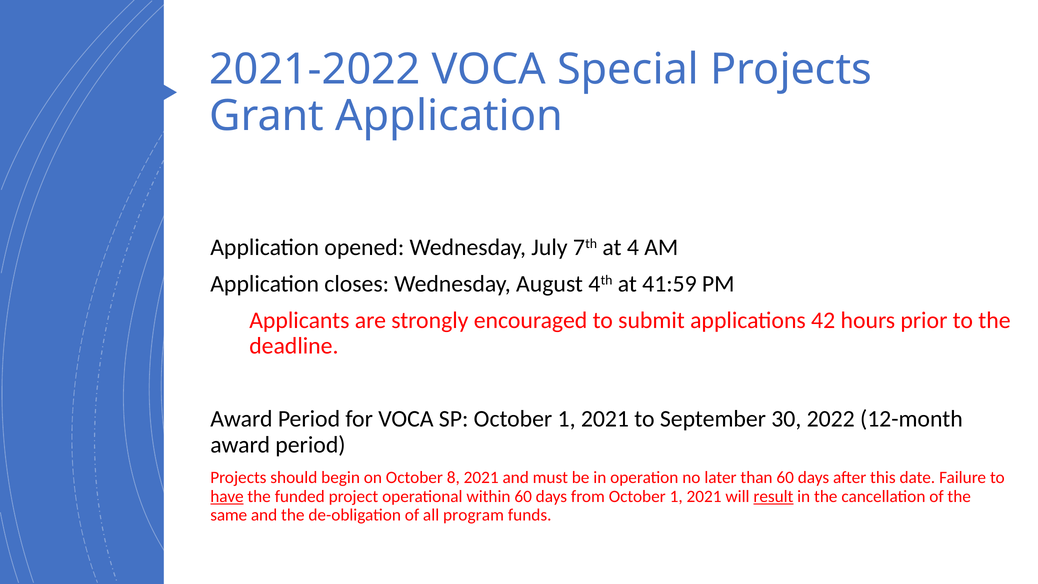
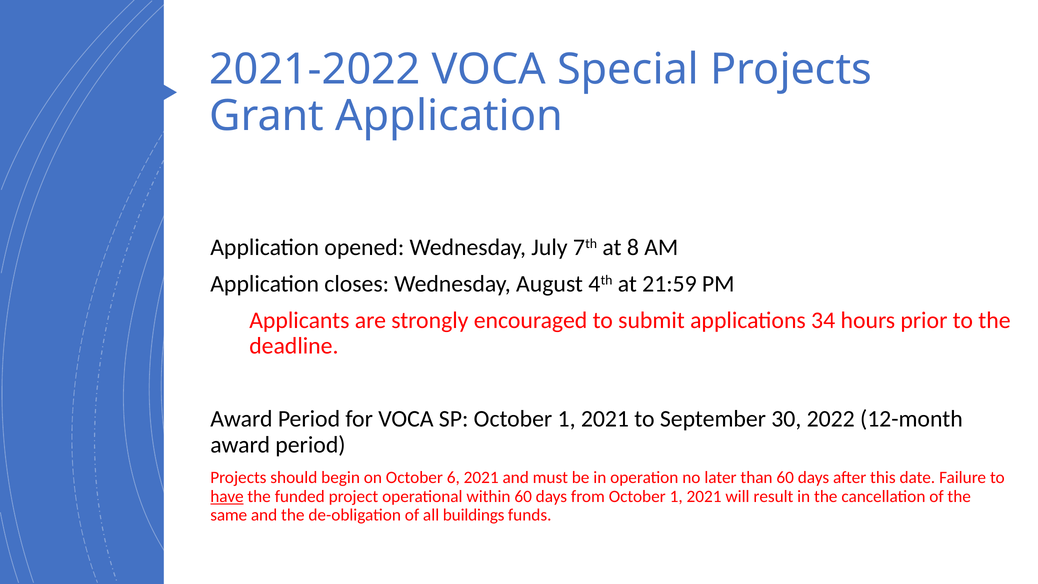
4: 4 -> 8 (633, 247)
41:59: 41:59 -> 21:59 (669, 284)
42: 42 -> 34 (823, 320)
8: 8 -> 6 (453, 478)
result underline: present -> none (773, 496)
program: program -> buildings (474, 515)
